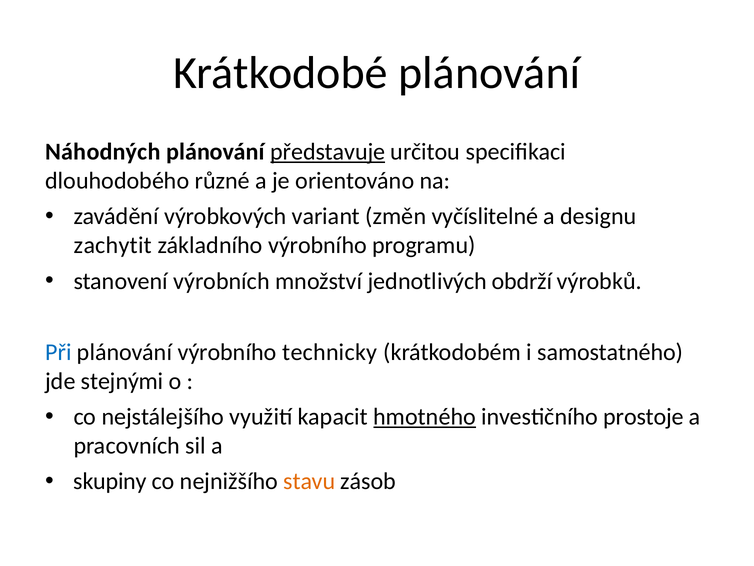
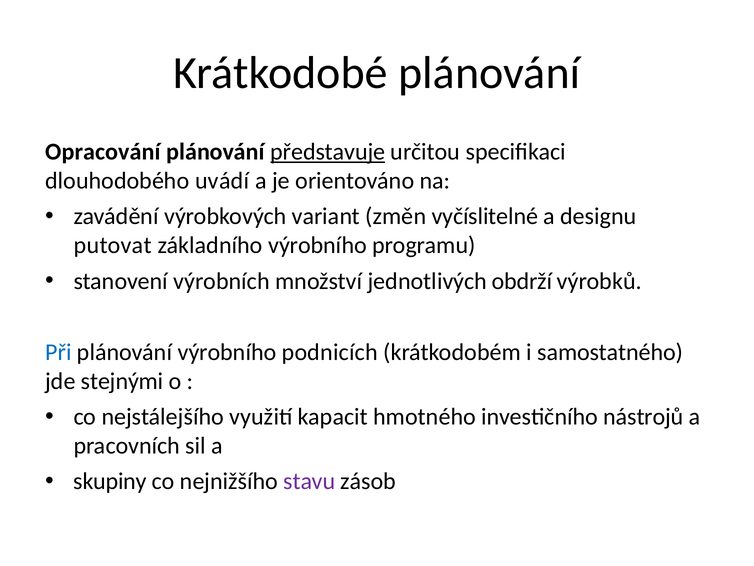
Náhodných: Náhodných -> Opracování (103, 152)
různé: různé -> uvádí (222, 181)
zachytit: zachytit -> putovat (113, 245)
technicky: technicky -> podnicích (330, 352)
hmotného underline: present -> none (425, 416)
prostoje: prostoje -> nástrojů (643, 416)
stavu colour: orange -> purple (309, 481)
